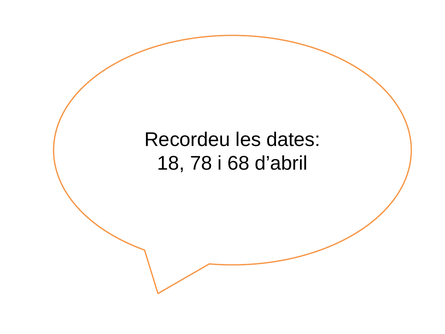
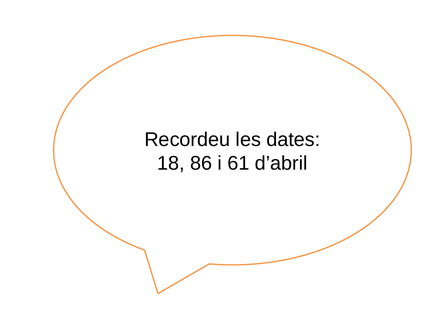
78: 78 -> 86 (201, 163)
68: 68 -> 61 (238, 163)
